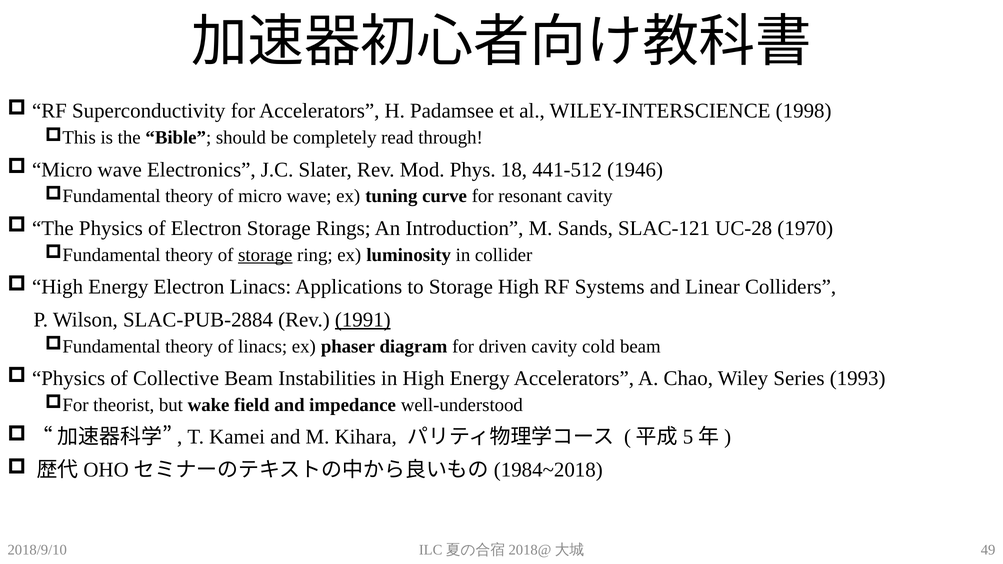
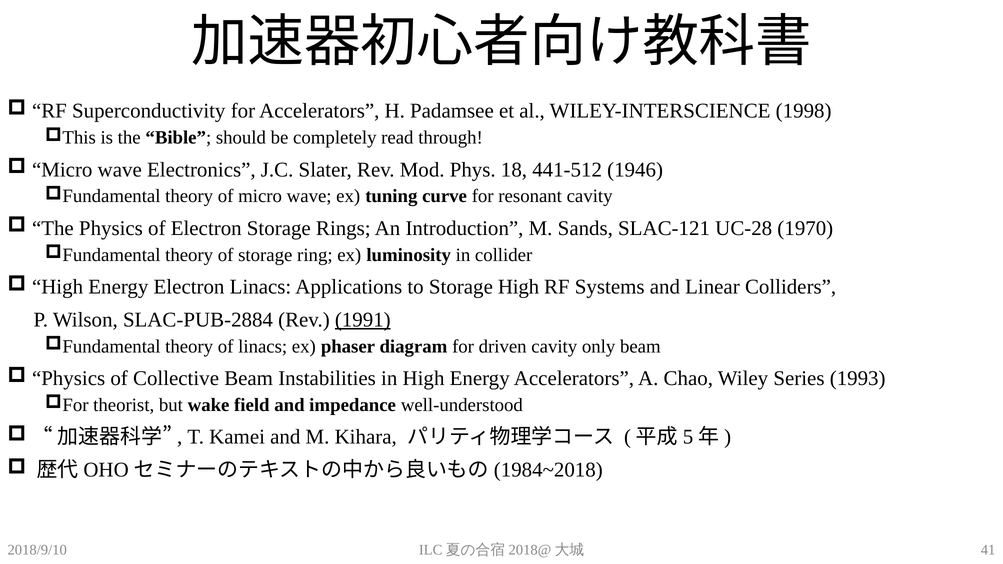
storage underline: present -> none (265, 255)
cold: cold -> only (599, 346)
49: 49 -> 41 (988, 550)
